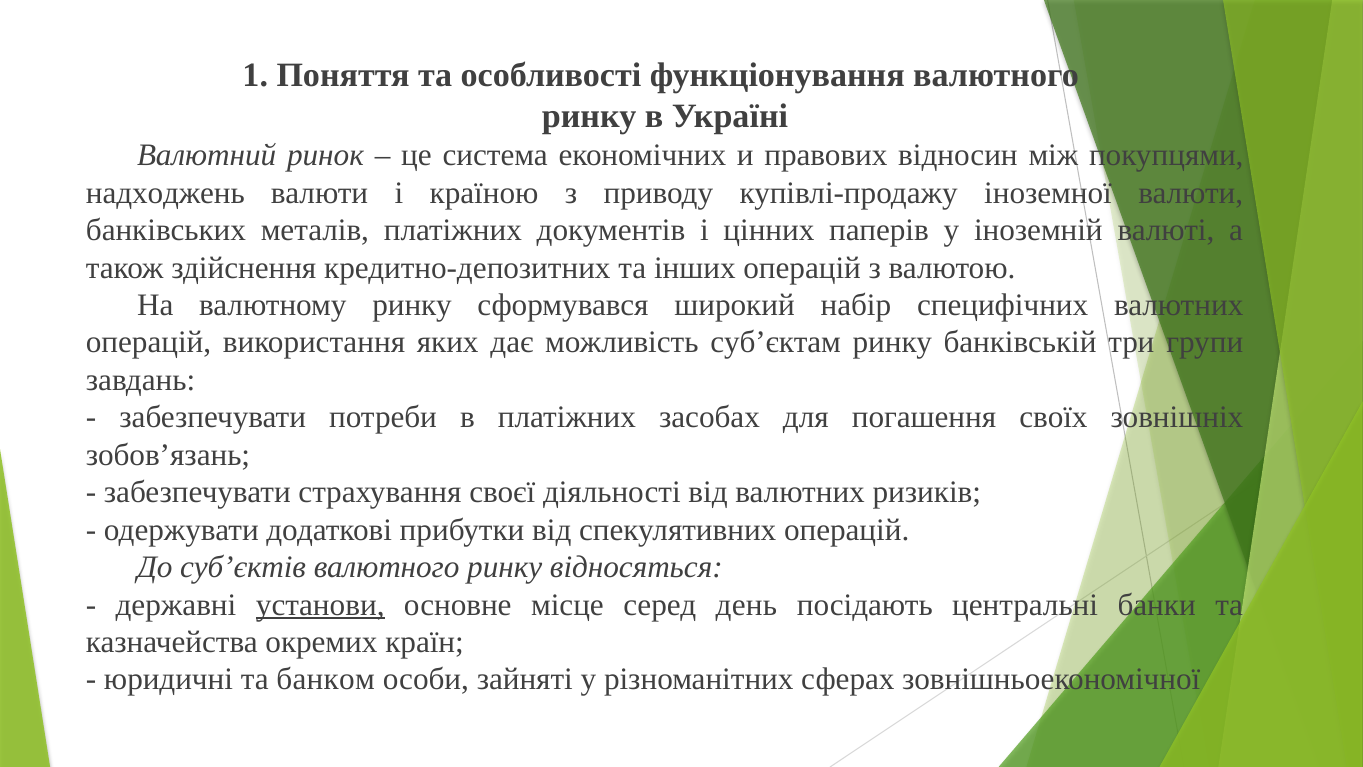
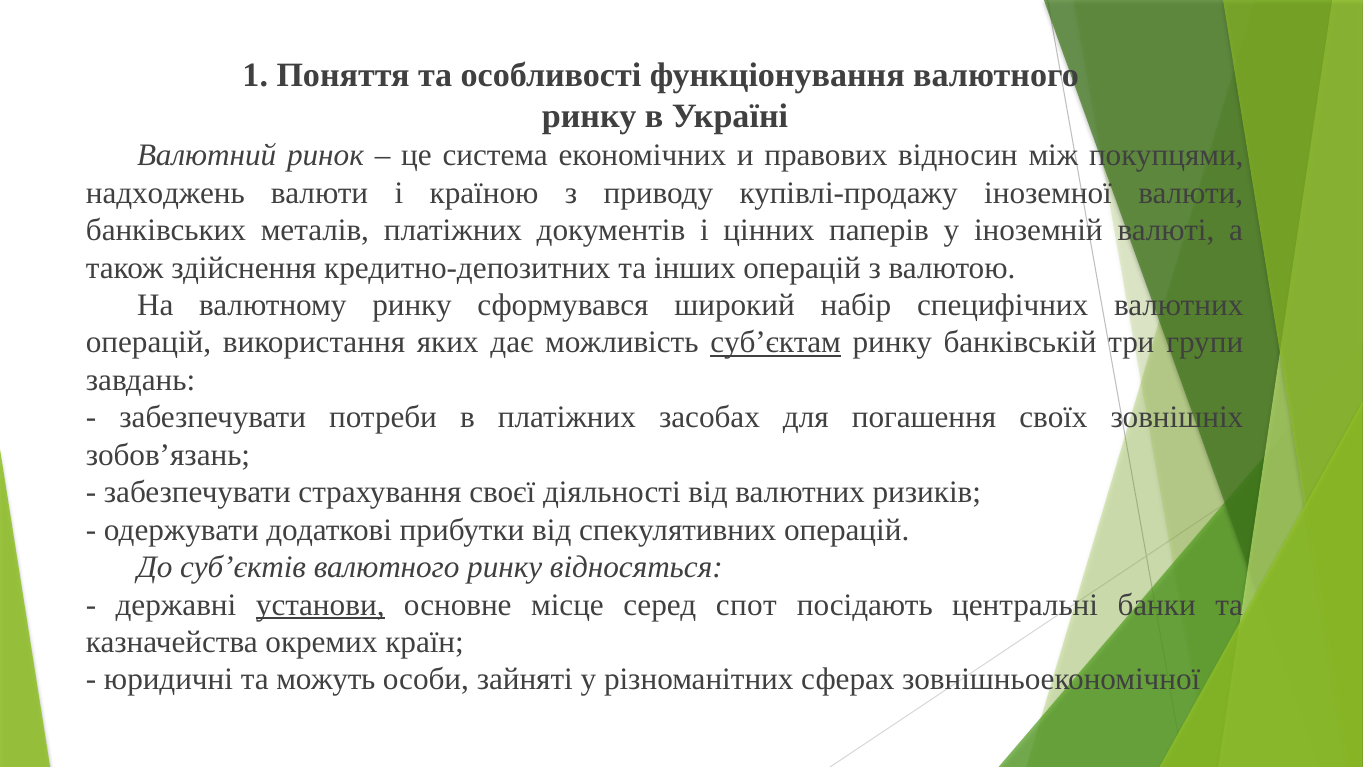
суб’єктам underline: none -> present (776, 342)
день: день -> спот (746, 604)
банком: банком -> можуть (326, 679)
